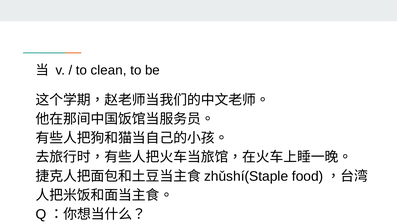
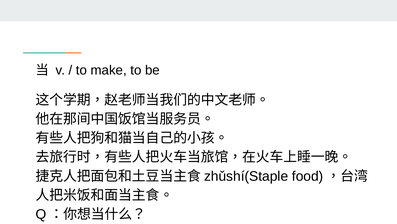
clean: clean -> make (109, 70)
